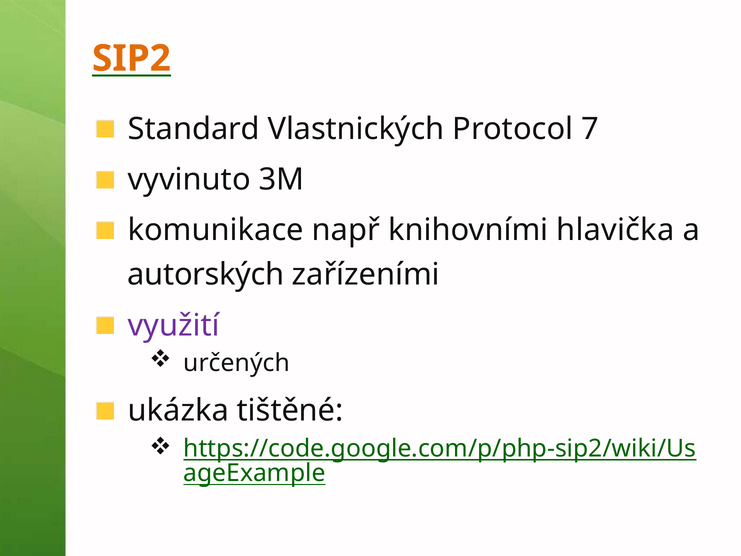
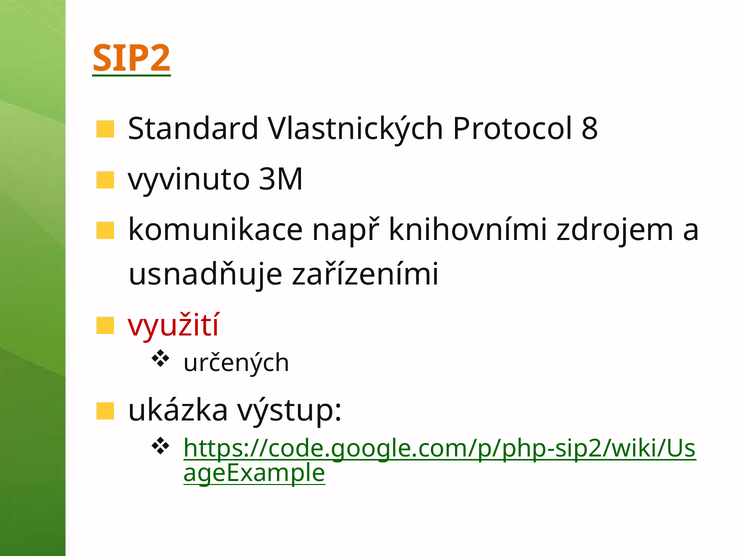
7: 7 -> 8 (590, 129)
hlavička: hlavička -> zdrojem (616, 230)
autorských: autorských -> usnadňuje (206, 275)
využití colour: purple -> red (174, 325)
tištěné: tištěné -> výstup (290, 410)
